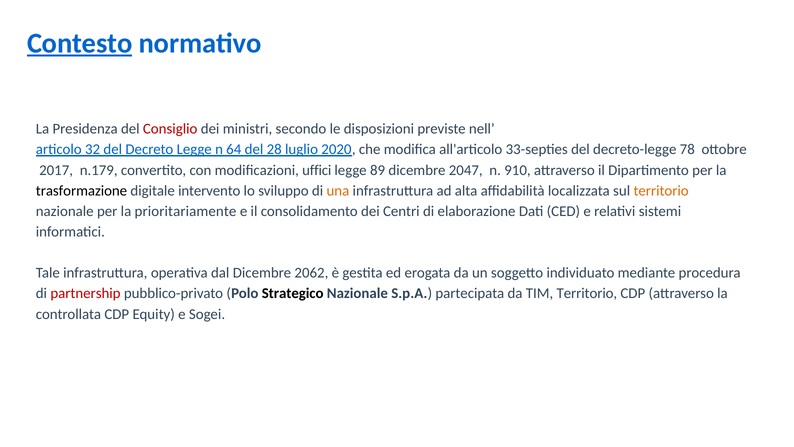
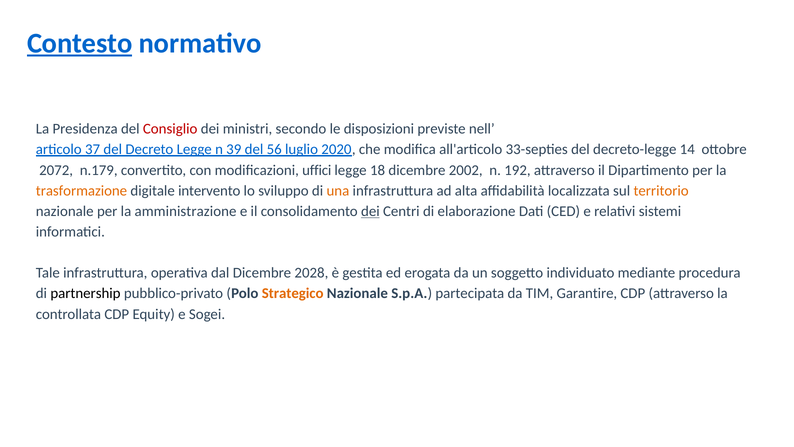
32: 32 -> 37 (93, 149)
64: 64 -> 39 (234, 149)
28: 28 -> 56 (274, 149)
78: 78 -> 14 (687, 149)
2017: 2017 -> 2072 (56, 170)
89: 89 -> 18 (378, 170)
2047: 2047 -> 2002 (466, 170)
910: 910 -> 192 (517, 170)
trasformazione colour: black -> orange (81, 191)
prioritariamente: prioritariamente -> amministrazione (186, 211)
dei underline: none -> present (370, 211)
2062: 2062 -> 2028 (311, 273)
partnership colour: red -> black (85, 293)
Strategico colour: black -> orange (293, 293)
TIM Territorio: Territorio -> Garantire (587, 293)
